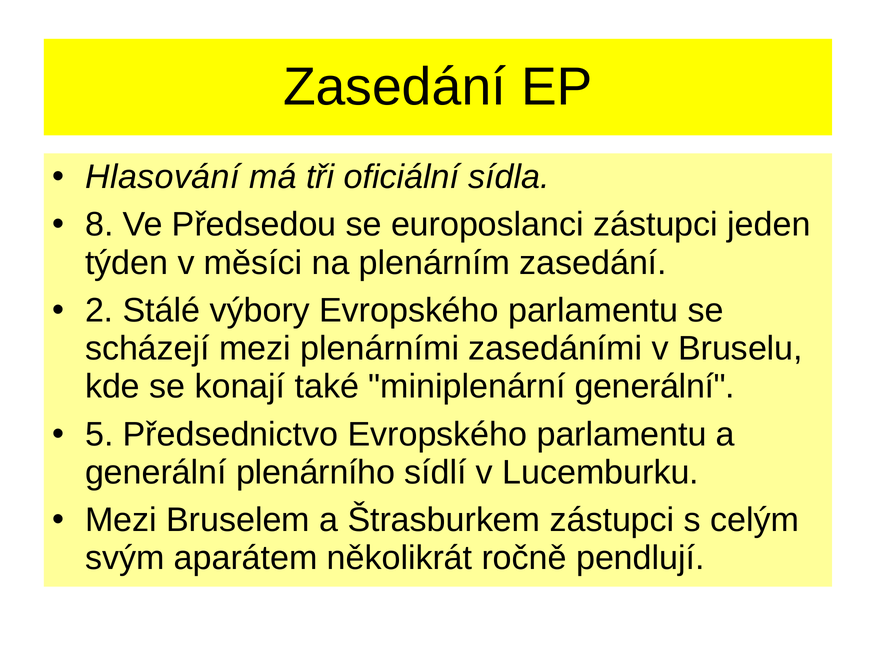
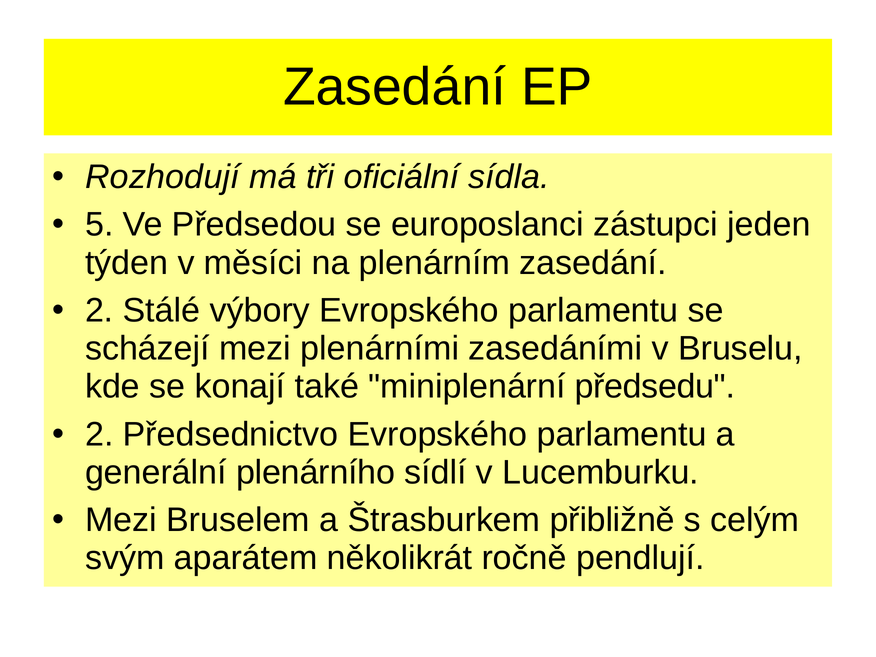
Hlasování: Hlasování -> Rozhodují (162, 177)
8: 8 -> 5 (99, 225)
miniplenární generální: generální -> předsedu (655, 387)
5: 5 -> 2 (99, 434)
Štrasburkem zástupci: zástupci -> přibližně (612, 520)
